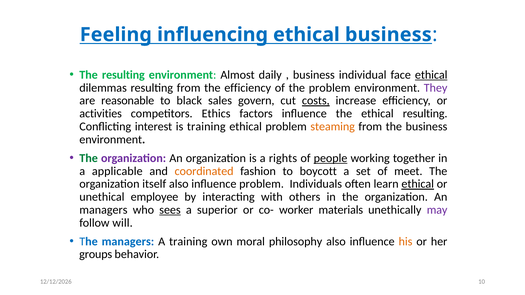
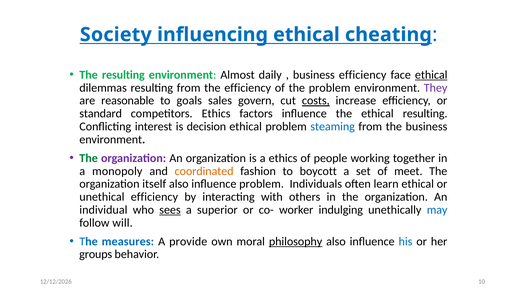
Feeling: Feeling -> Society (116, 35)
ethical business: business -> cheating (388, 35)
business individual: individual -> efficiency (363, 75)
black: black -> goals (189, 101)
activities: activities -> standard (101, 114)
is training: training -> decision (206, 127)
steaming colour: orange -> blue (333, 127)
a rights: rights -> ethics (283, 158)
people underline: present -> none (331, 158)
applicable: applicable -> monopoly (117, 171)
ethical underline: present -> none (418, 184)
unethical employee: employee -> efficiency (154, 197)
managers: managers -> individual (103, 210)
materials: materials -> indulging (341, 210)
may colour: purple -> blue (437, 210)
The managers: managers -> measures (128, 242)
A training: training -> provide (188, 242)
philosophy underline: none -> present (296, 242)
his colour: orange -> blue (406, 242)
